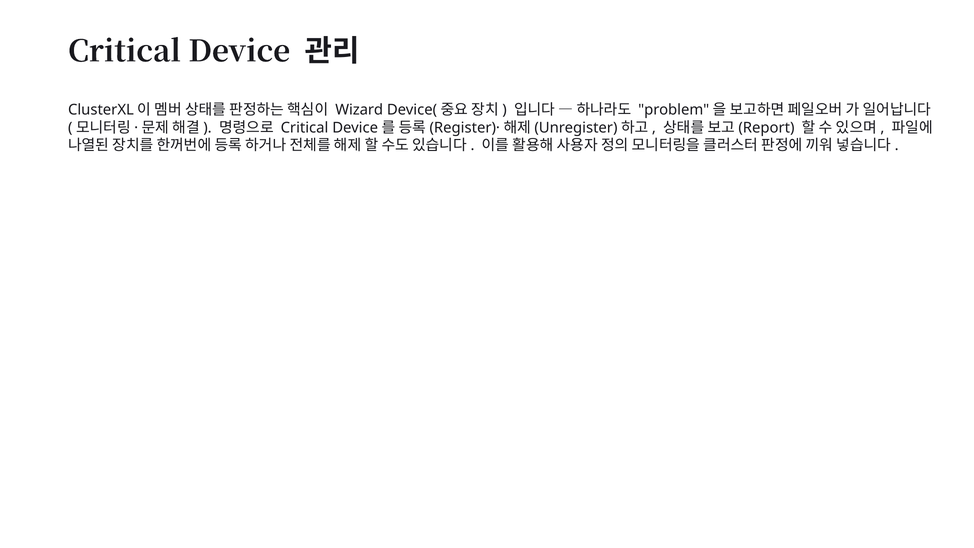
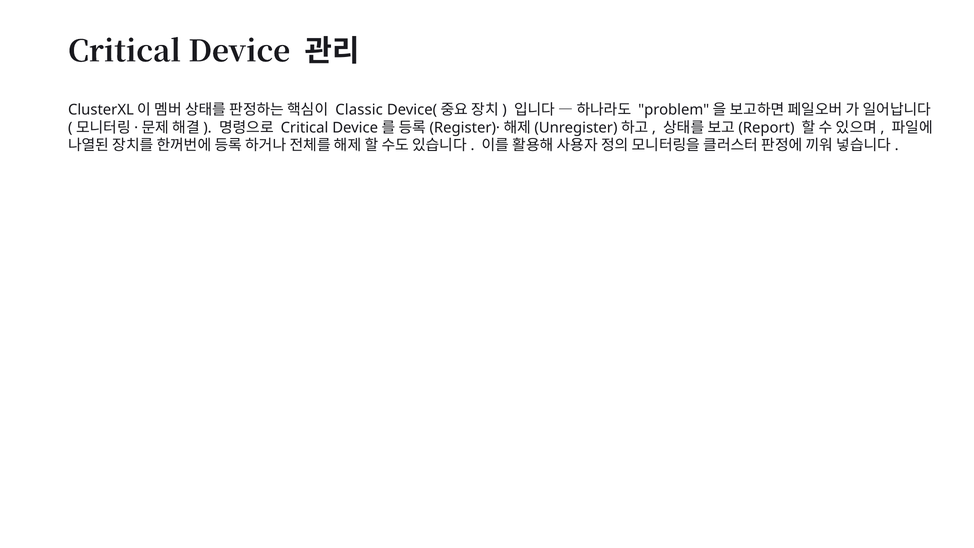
Wizard: Wizard -> Classic (359, 110)
